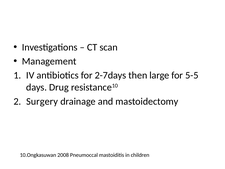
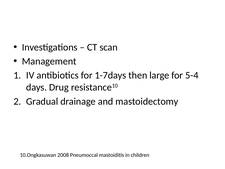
2-7days: 2-7days -> 1-7days (110, 75)
5-5: 5-5 -> 5-4 (192, 75)
Surgery: Surgery -> Gradual (42, 101)
